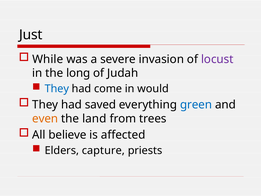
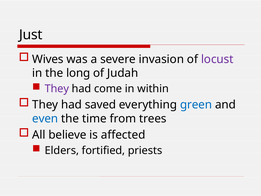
While: While -> Wives (48, 59)
They colour: blue -> purple (57, 89)
would: would -> within (153, 89)
even colour: orange -> blue (45, 118)
land: land -> time (94, 118)
capture: capture -> fortified (103, 150)
